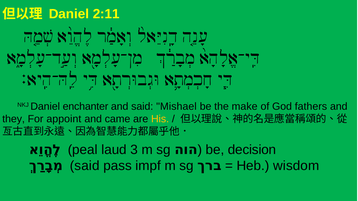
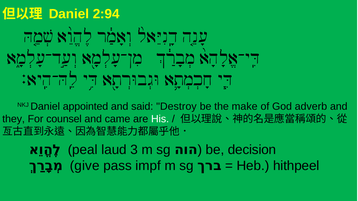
2:11: 2:11 -> 2:94 (106, 14)
enchanter: enchanter -> appointed (86, 107)
Mishael: Mishael -> Destroy (176, 107)
fathers: fathers -> adverb (311, 107)
appoint: appoint -> counsel (64, 119)
His colour: yellow -> white (160, 119)
said: said -> give (85, 166)
wisdom: wisdom -> hithpeel (296, 166)
